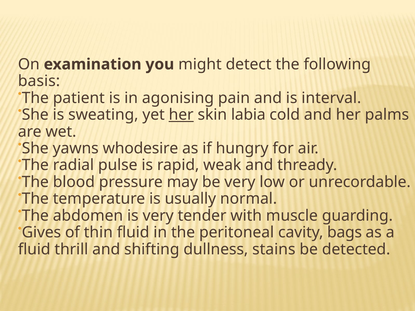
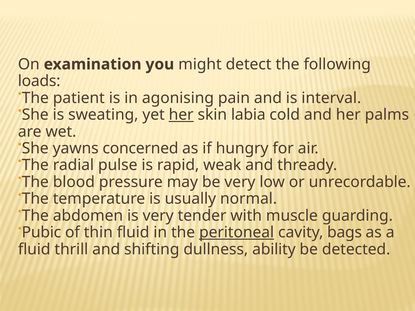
basis: basis -> loads (39, 81)
whodesire: whodesire -> concerned (140, 148)
Gives: Gives -> Pubic (41, 233)
peritoneal underline: none -> present (237, 233)
stains: stains -> ability (274, 249)
